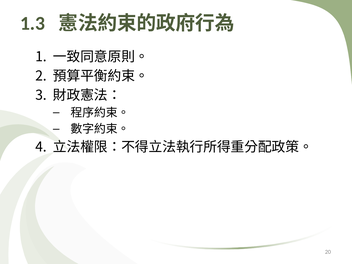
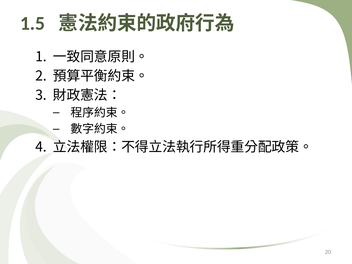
1.3: 1.3 -> 1.5 (33, 23)
